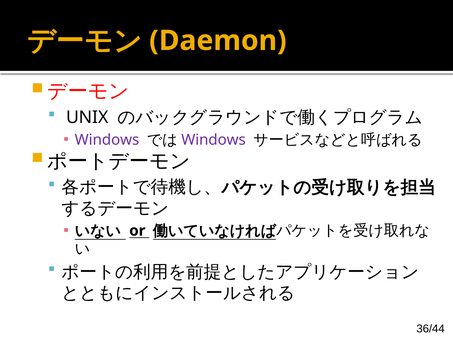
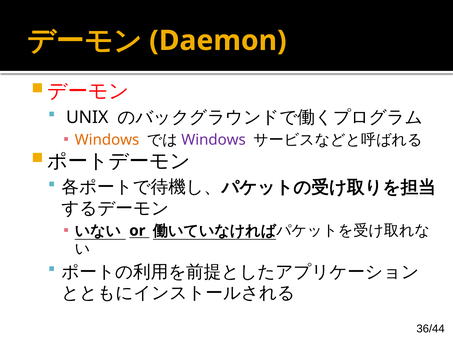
Windows colour: purple -> orange (107, 140)
